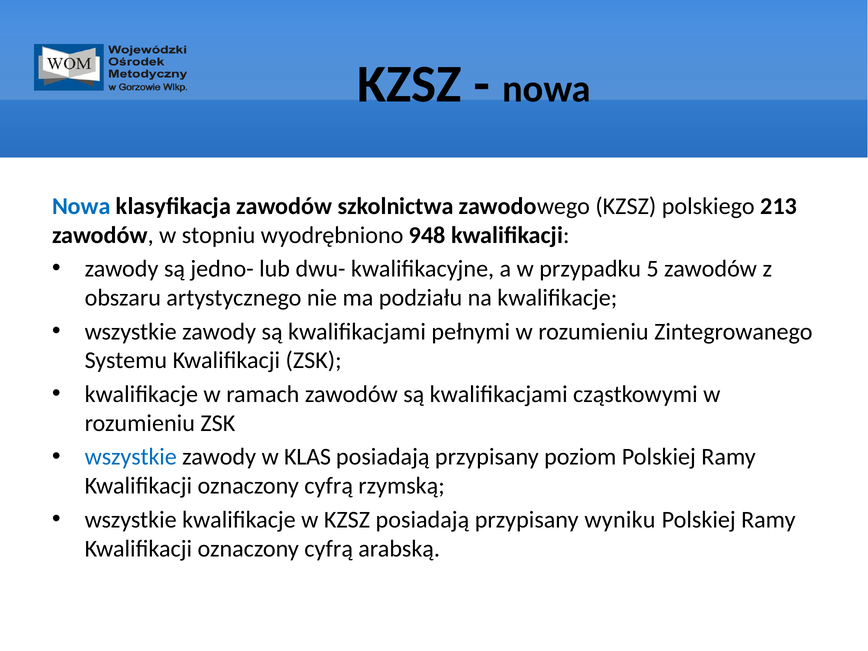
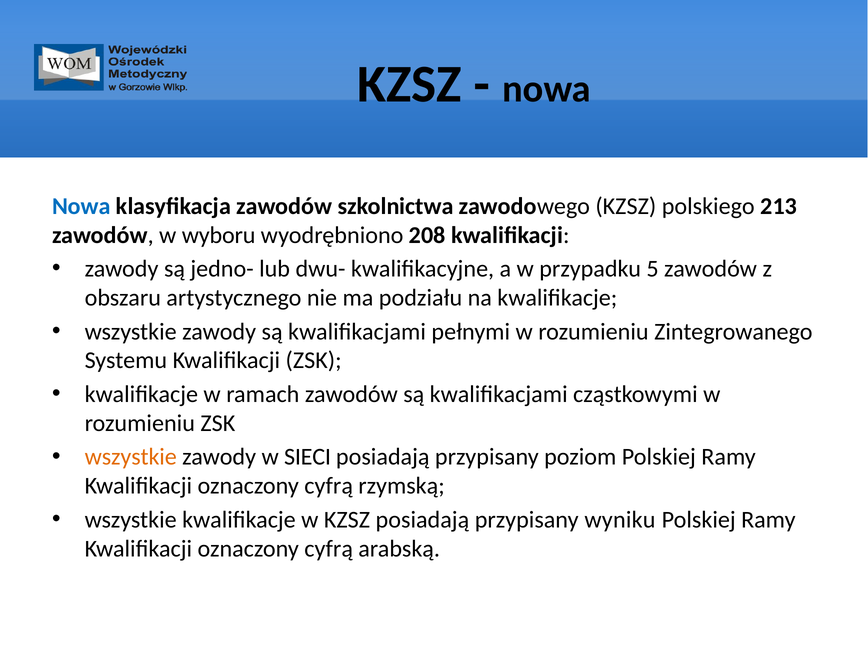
stopniu: stopniu -> wyboru (219, 235)
948: 948 -> 208 (427, 235)
wszystkie colour: blue -> orange (131, 457)
KLAS: KLAS -> SIECI (308, 457)
